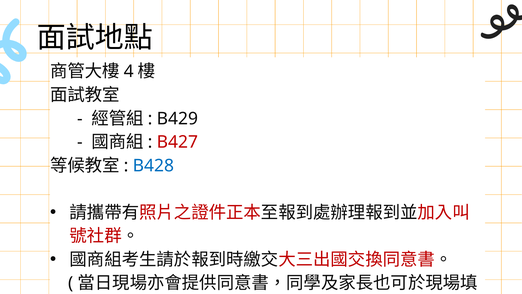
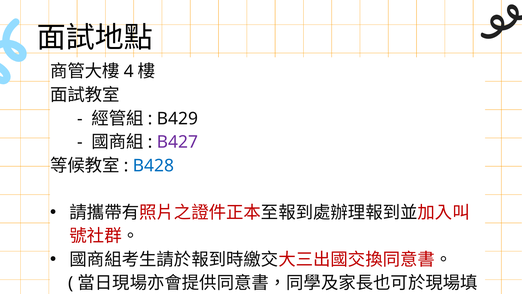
B427 colour: red -> purple (178, 142)
